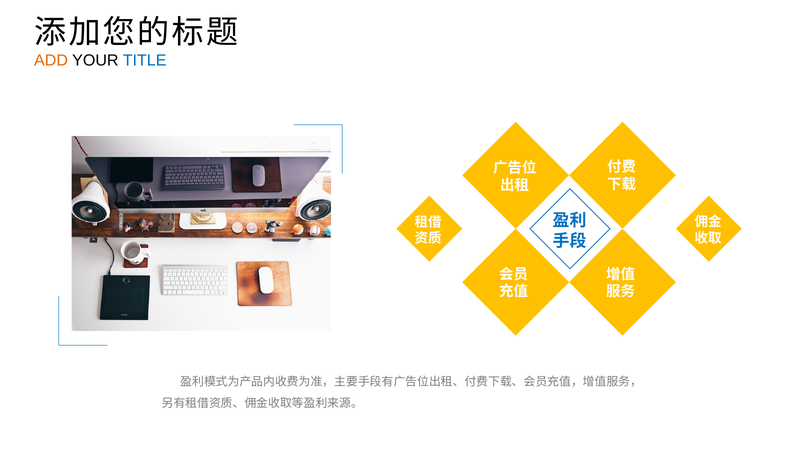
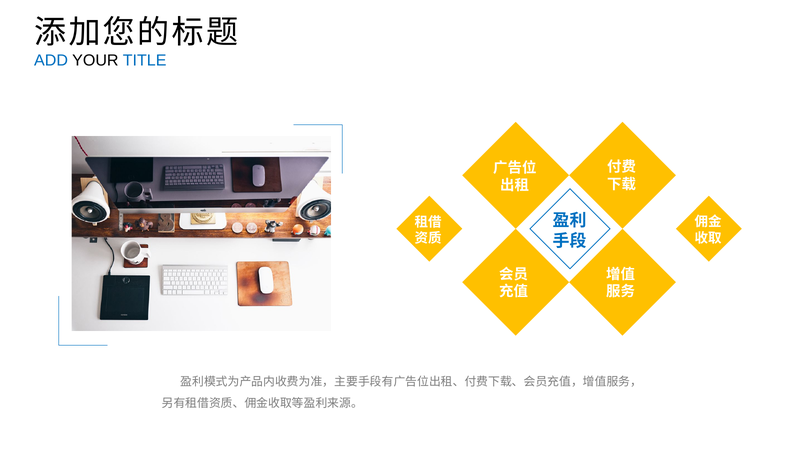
ADD colour: orange -> blue (51, 61)
